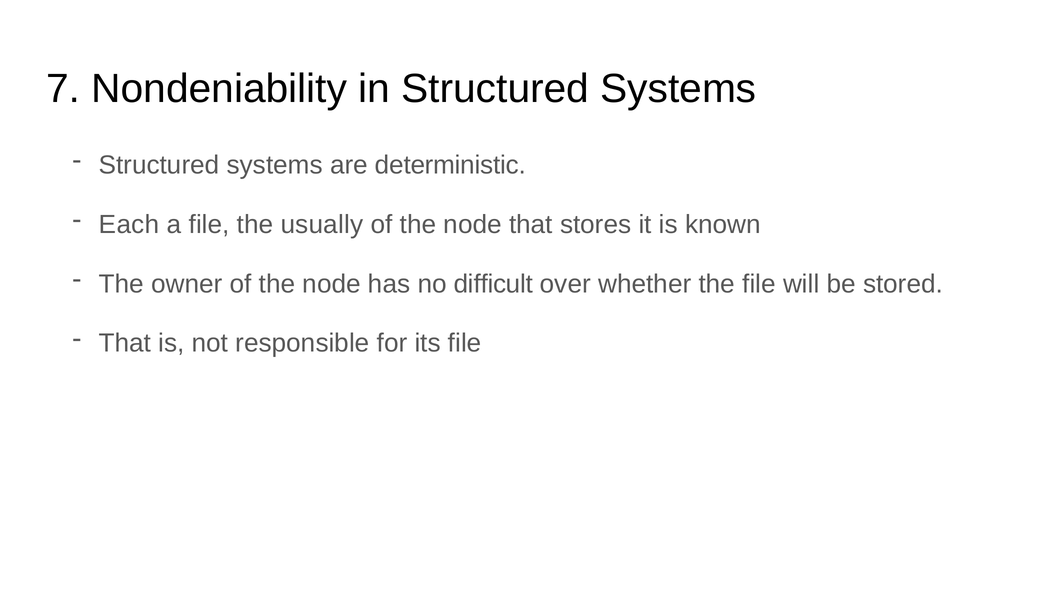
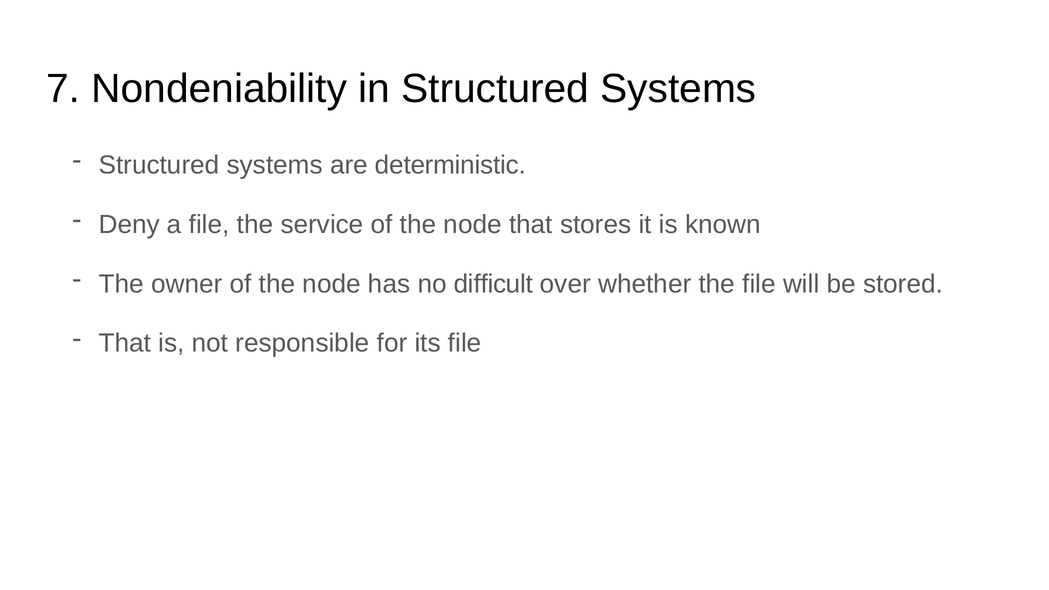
Each: Each -> Deny (129, 224)
usually: usually -> service (322, 224)
